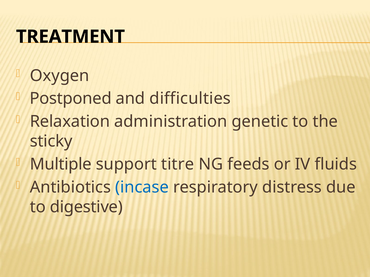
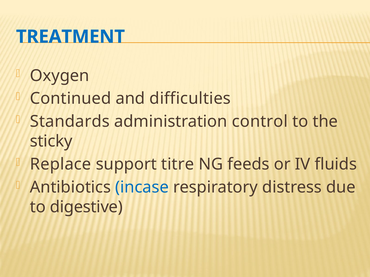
TREATMENT colour: black -> blue (70, 37)
Postponed: Postponed -> Continued (71, 99)
Relaxation: Relaxation -> Standards (70, 122)
genetic: genetic -> control (260, 122)
Multiple: Multiple -> Replace (61, 165)
